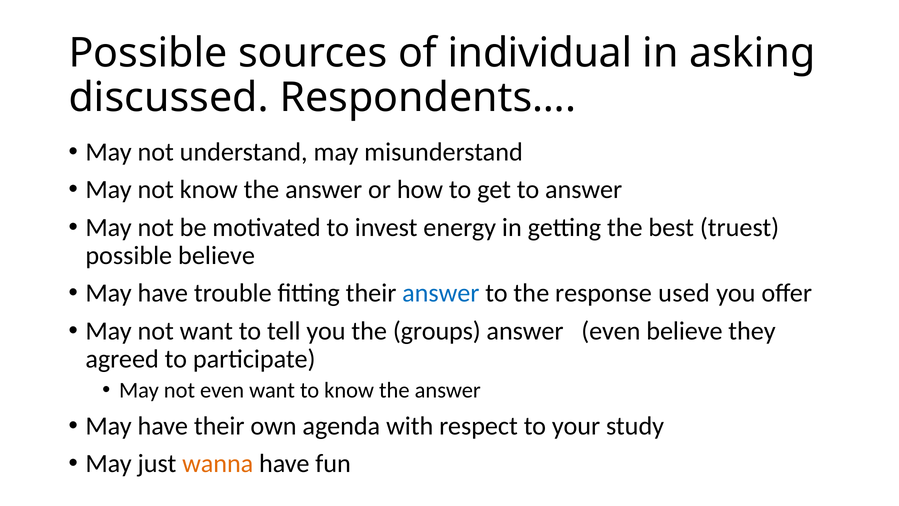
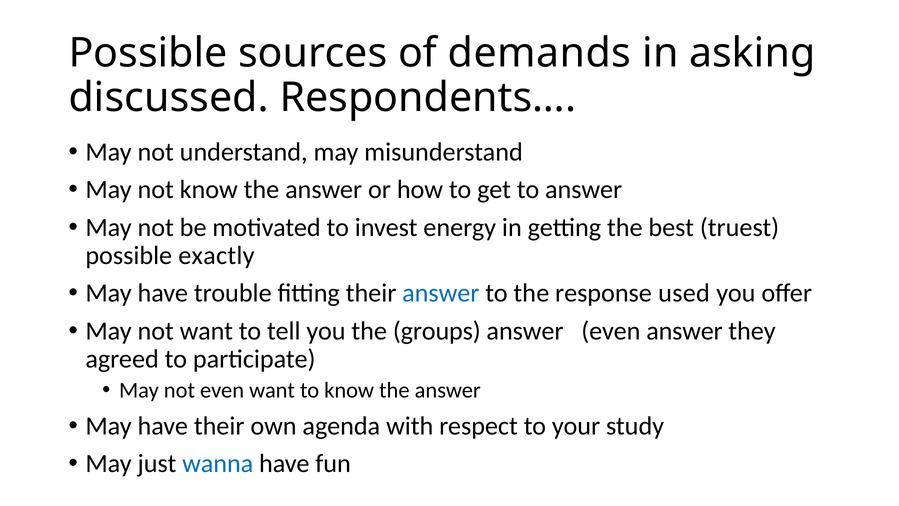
individual: individual -> demands (540, 53)
possible believe: believe -> exactly (216, 255)
even believe: believe -> answer (685, 331)
wanna colour: orange -> blue (218, 463)
